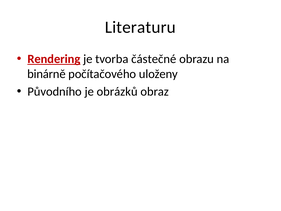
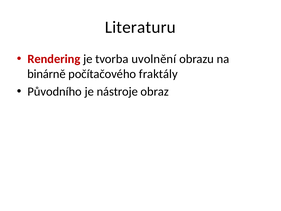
Rendering underline: present -> none (54, 59)
částečné: částečné -> uvolnění (154, 59)
uloženy: uloženy -> fraktály (158, 74)
obrázků: obrázků -> nástroje (117, 91)
